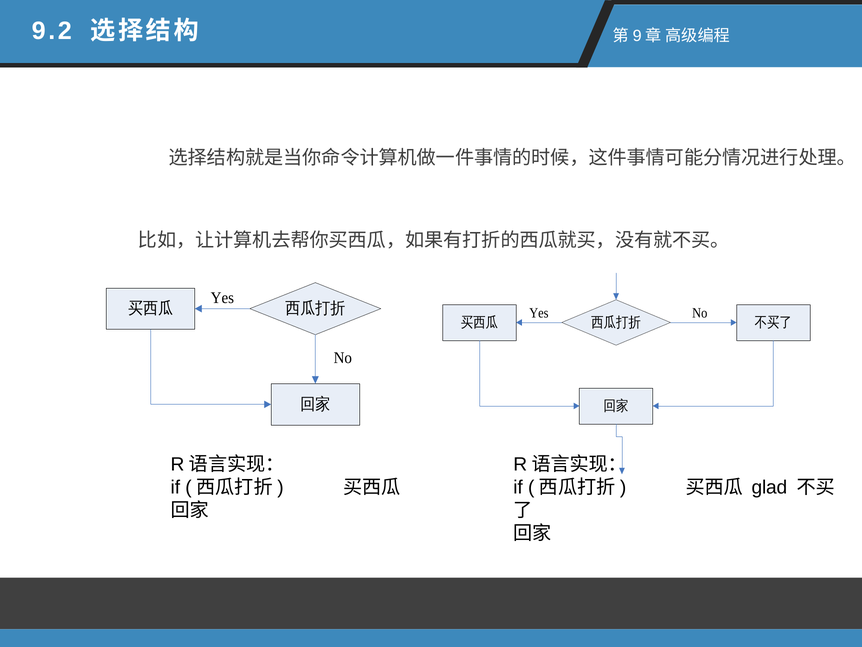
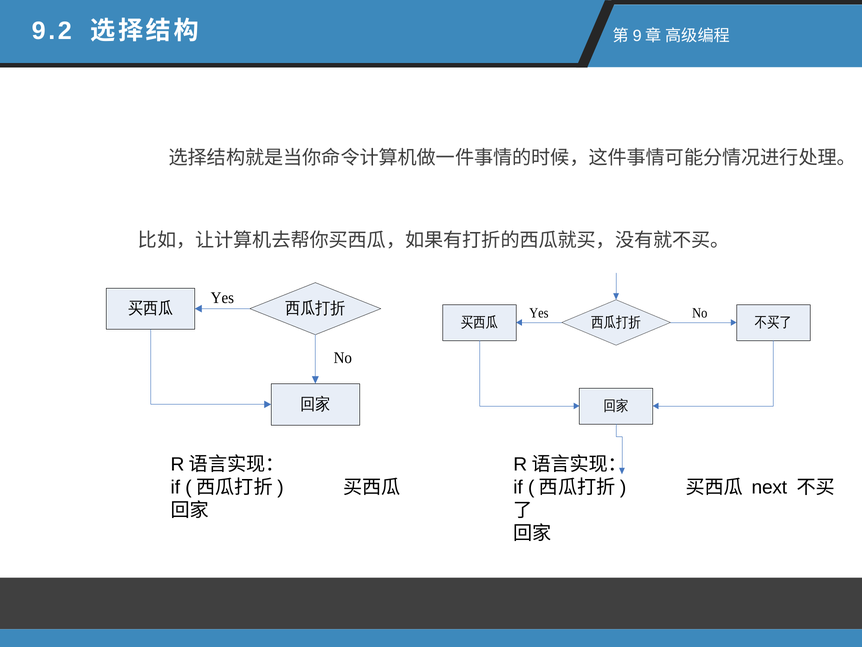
glad: glad -> next (769, 487)
